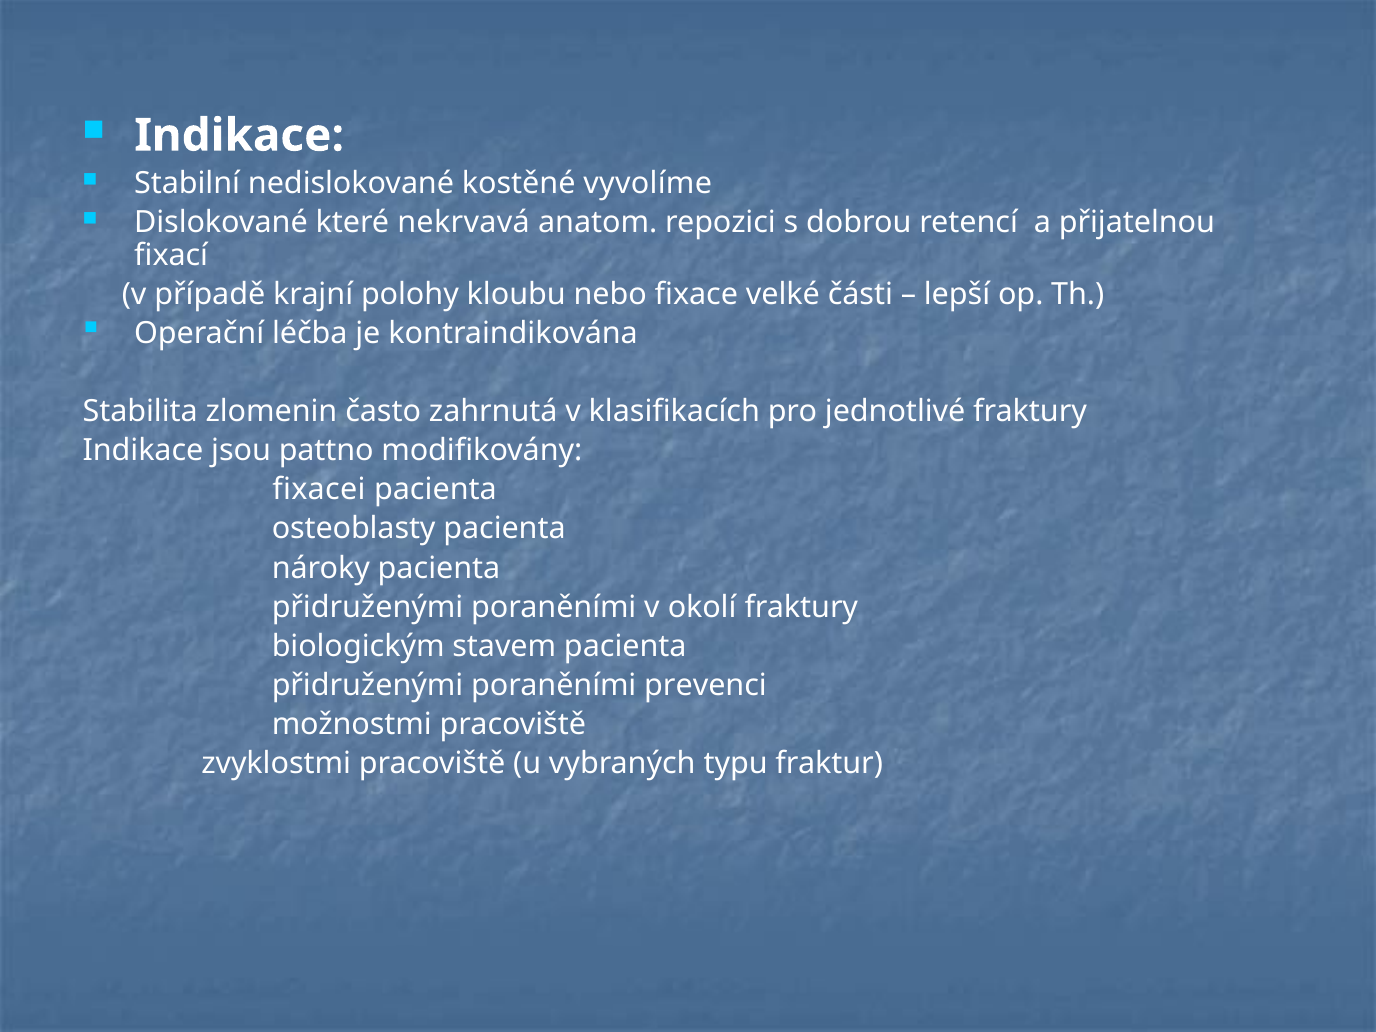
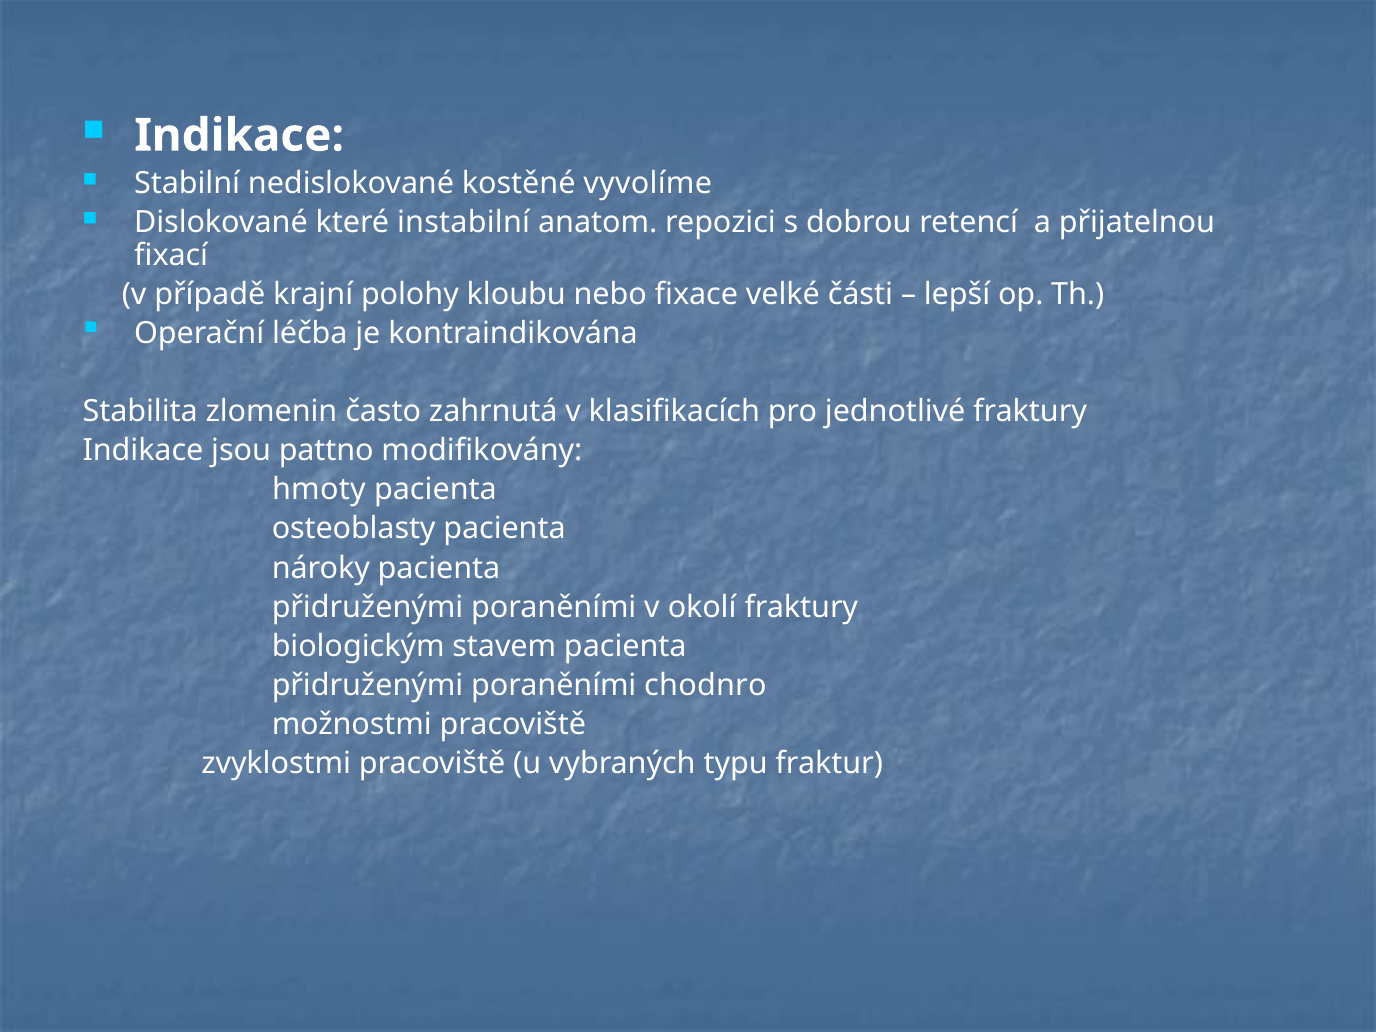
nekrvavá: nekrvavá -> instabilní (464, 222)
fixacei: fixacei -> hmoty (319, 490)
prevenci: prevenci -> chodnro (705, 685)
